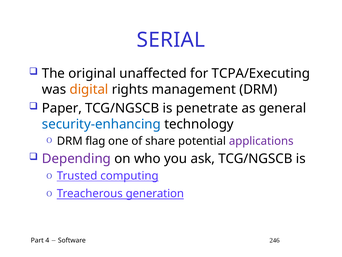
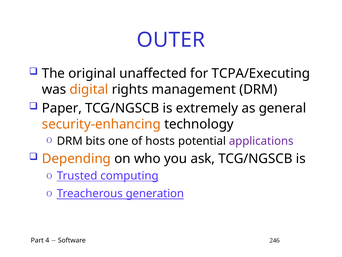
SERIAL: SERIAL -> OUTER (171, 40)
penetrate: penetrate -> extremely (207, 108)
security-enhancing colour: blue -> orange (101, 124)
flag: flag -> bits (95, 141)
share: share -> hosts (160, 141)
Depending colour: purple -> orange (76, 158)
